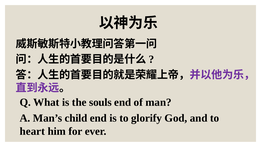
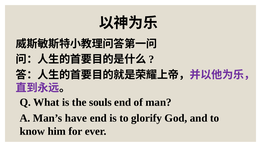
child: child -> have (76, 118)
heart: heart -> know (32, 131)
